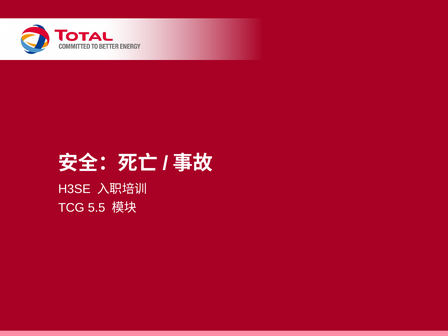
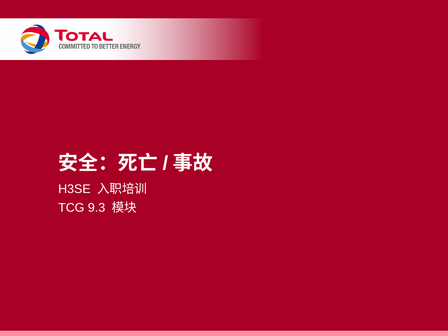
5.5: 5.5 -> 9.3 (97, 208)
